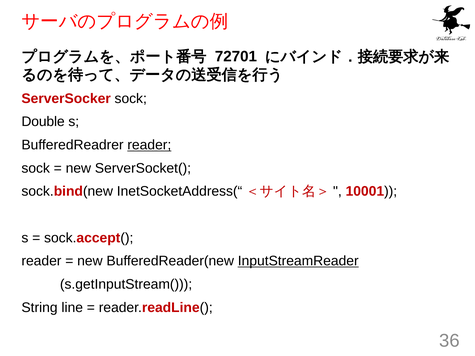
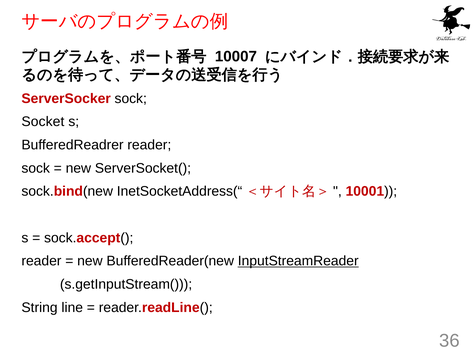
72701: 72701 -> 10007 (236, 57)
Double: Double -> Socket (43, 122)
reader underline: present -> none (149, 145)
